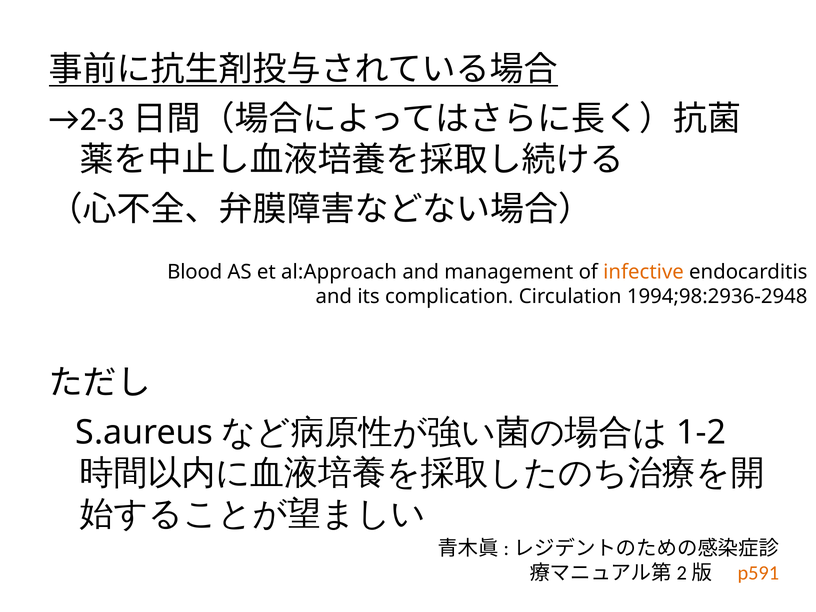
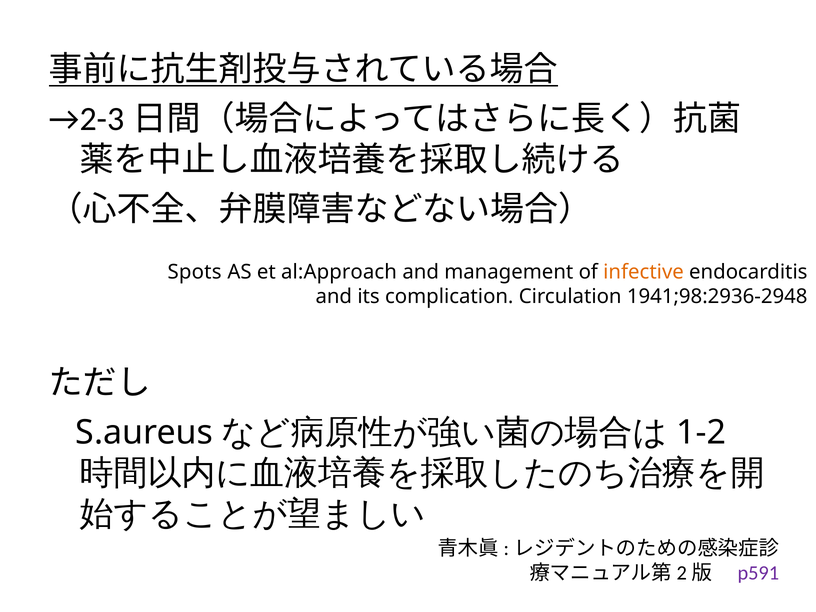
Blood: Blood -> Spots (195, 272)
1994;98:2936-2948: 1994;98:2936-2948 -> 1941;98:2936-2948 (717, 297)
p591 colour: orange -> purple (758, 573)
